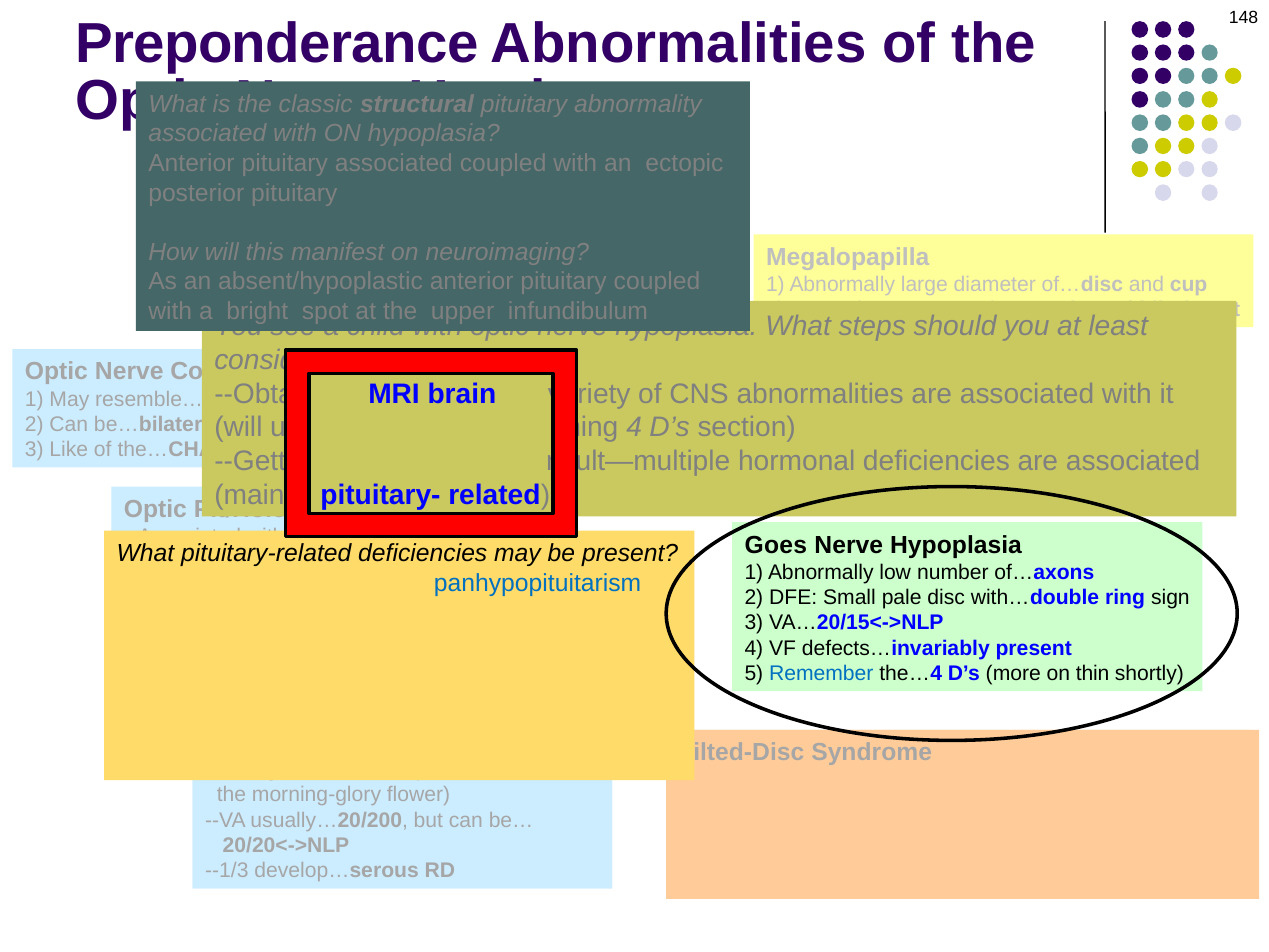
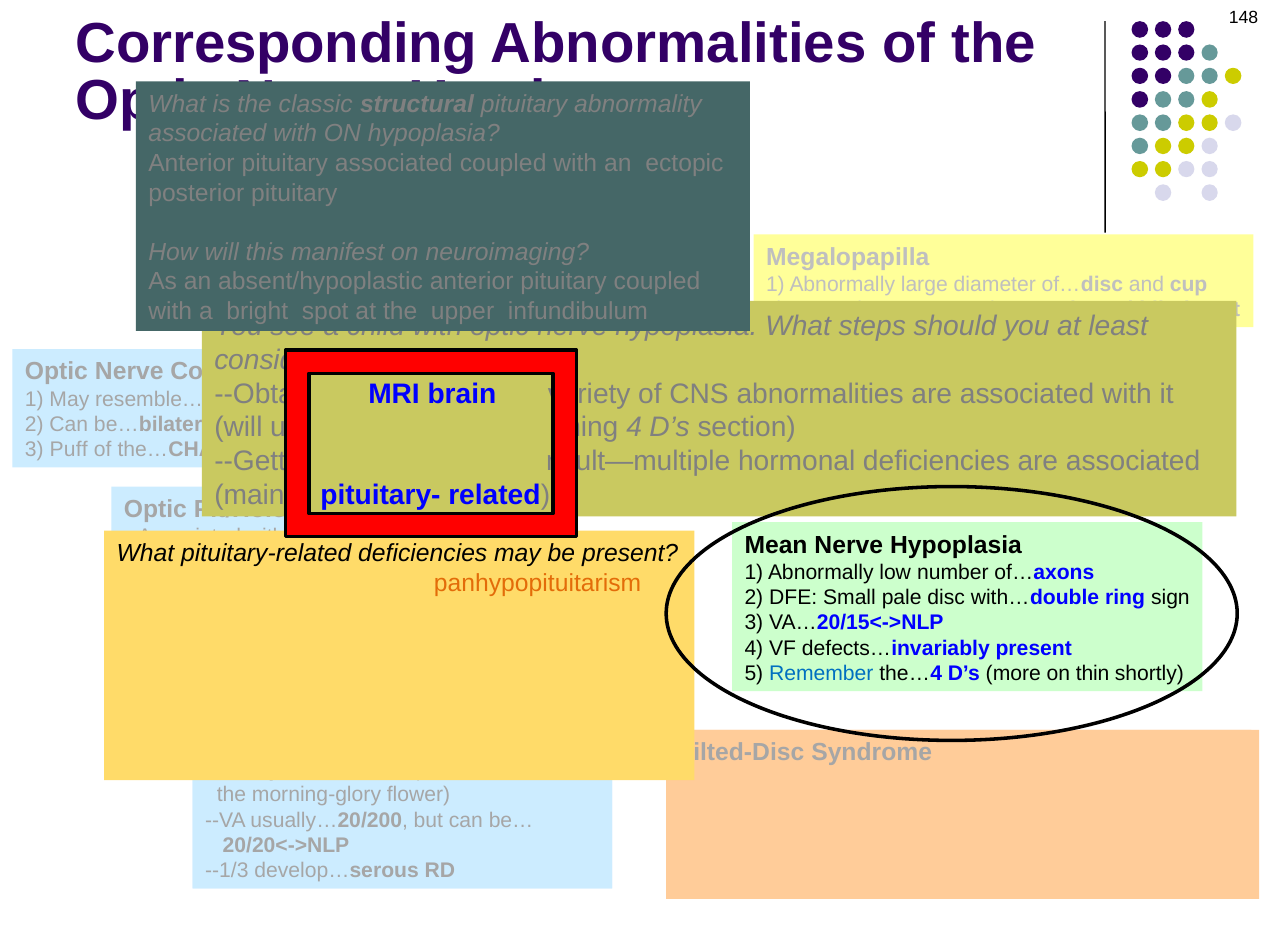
Preponderance: Preponderance -> Corresponding (277, 43)
3 Like: Like -> Puff (69, 450)
Goes: Goes -> Mean (776, 545)
panhypopituitarism colour: blue -> orange (538, 583)
